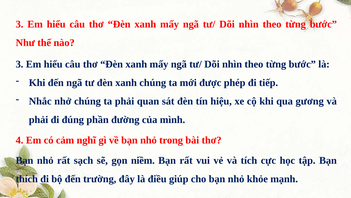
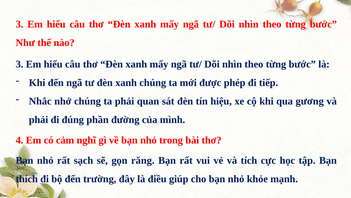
niềm: niềm -> răng (143, 160)
